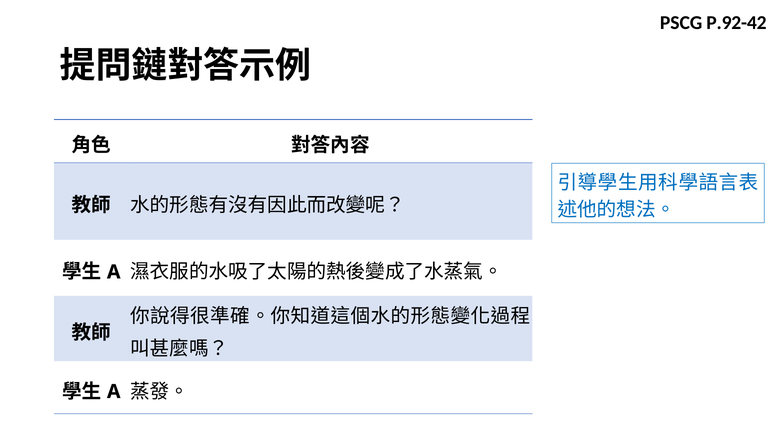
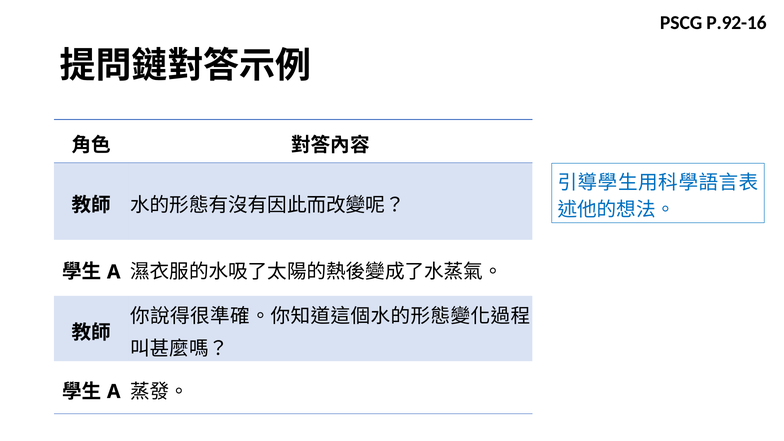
P.92-42: P.92-42 -> P.92-16 (736, 23)
